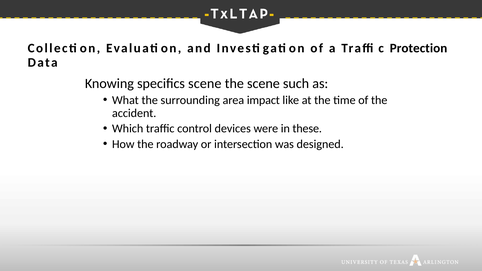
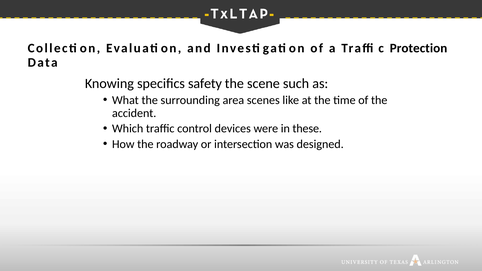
specifics scene: scene -> safety (205, 84)
impact: impact -> scenes (263, 100)
